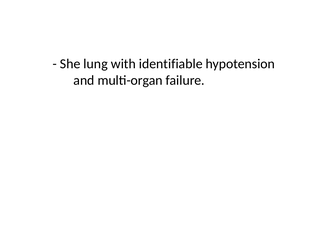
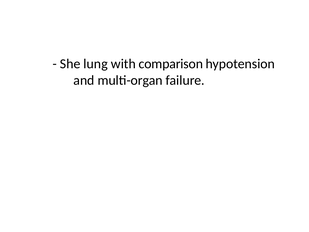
identifiable: identifiable -> comparison (171, 64)
